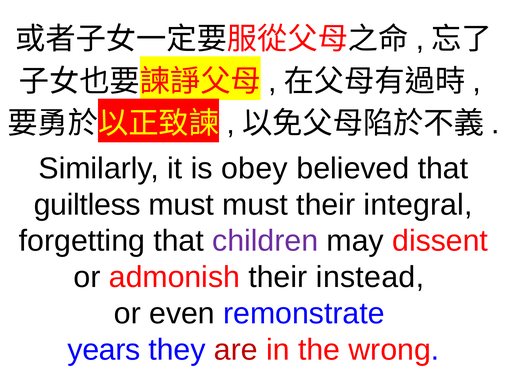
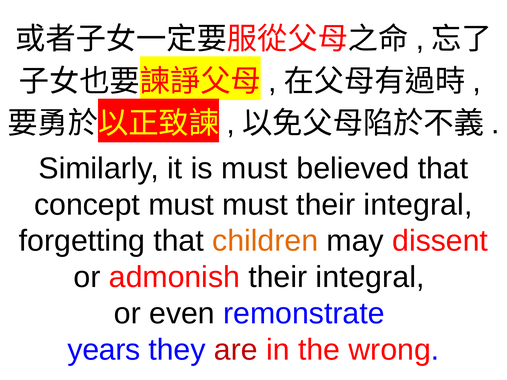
is obey: obey -> must (254, 168)
guiltless: guiltless -> concept (87, 205)
children colour: purple -> orange (265, 241)
admonish their instead: instead -> integral (370, 277)
